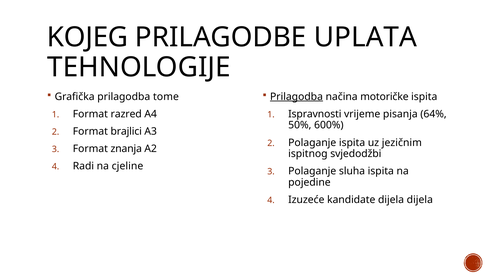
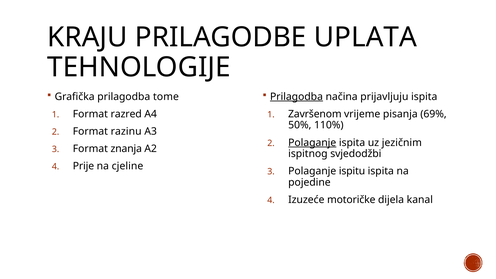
KOJEG: KOJEG -> KRAJU (87, 37)
motoričke: motoričke -> prijavljuju (384, 97)
Ispravnosti: Ispravnosti -> Završenom (315, 114)
64%: 64% -> 69% (433, 114)
600%: 600% -> 110% (329, 125)
brajlici: brajlici -> razinu (126, 131)
Polaganje underline: none -> present (312, 143)
Radi: Radi -> Prije (83, 166)
sluha: sluha -> ispitu (352, 171)
kandidate: kandidate -> motoričke (351, 200)
dijela dijela: dijela -> kanal (420, 200)
